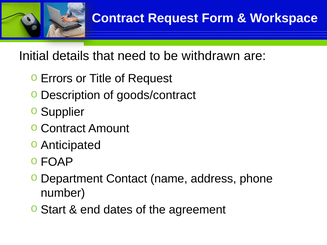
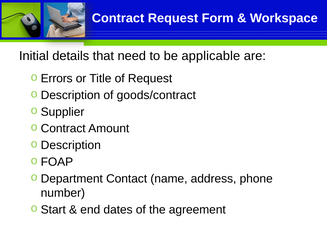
withdrawn: withdrawn -> applicable (211, 56)
Anticipated: Anticipated -> Description (71, 145)
